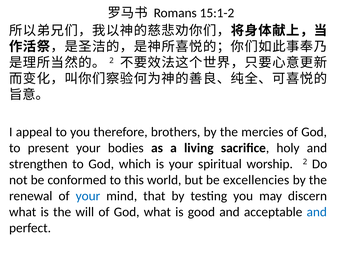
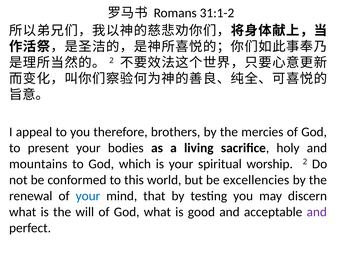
15:1-2: 15:1-2 -> 31:1-2 (217, 13)
strengthen: strengthen -> mountains (38, 164)
and colour: blue -> purple (317, 212)
